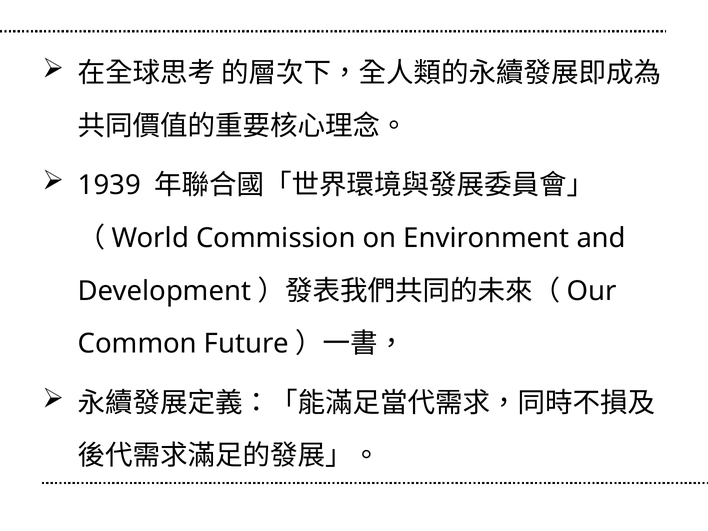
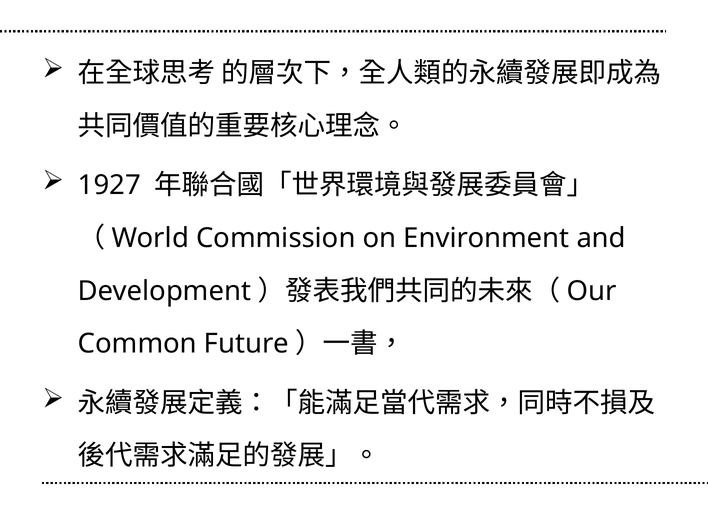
1939: 1939 -> 1927 (109, 185)
